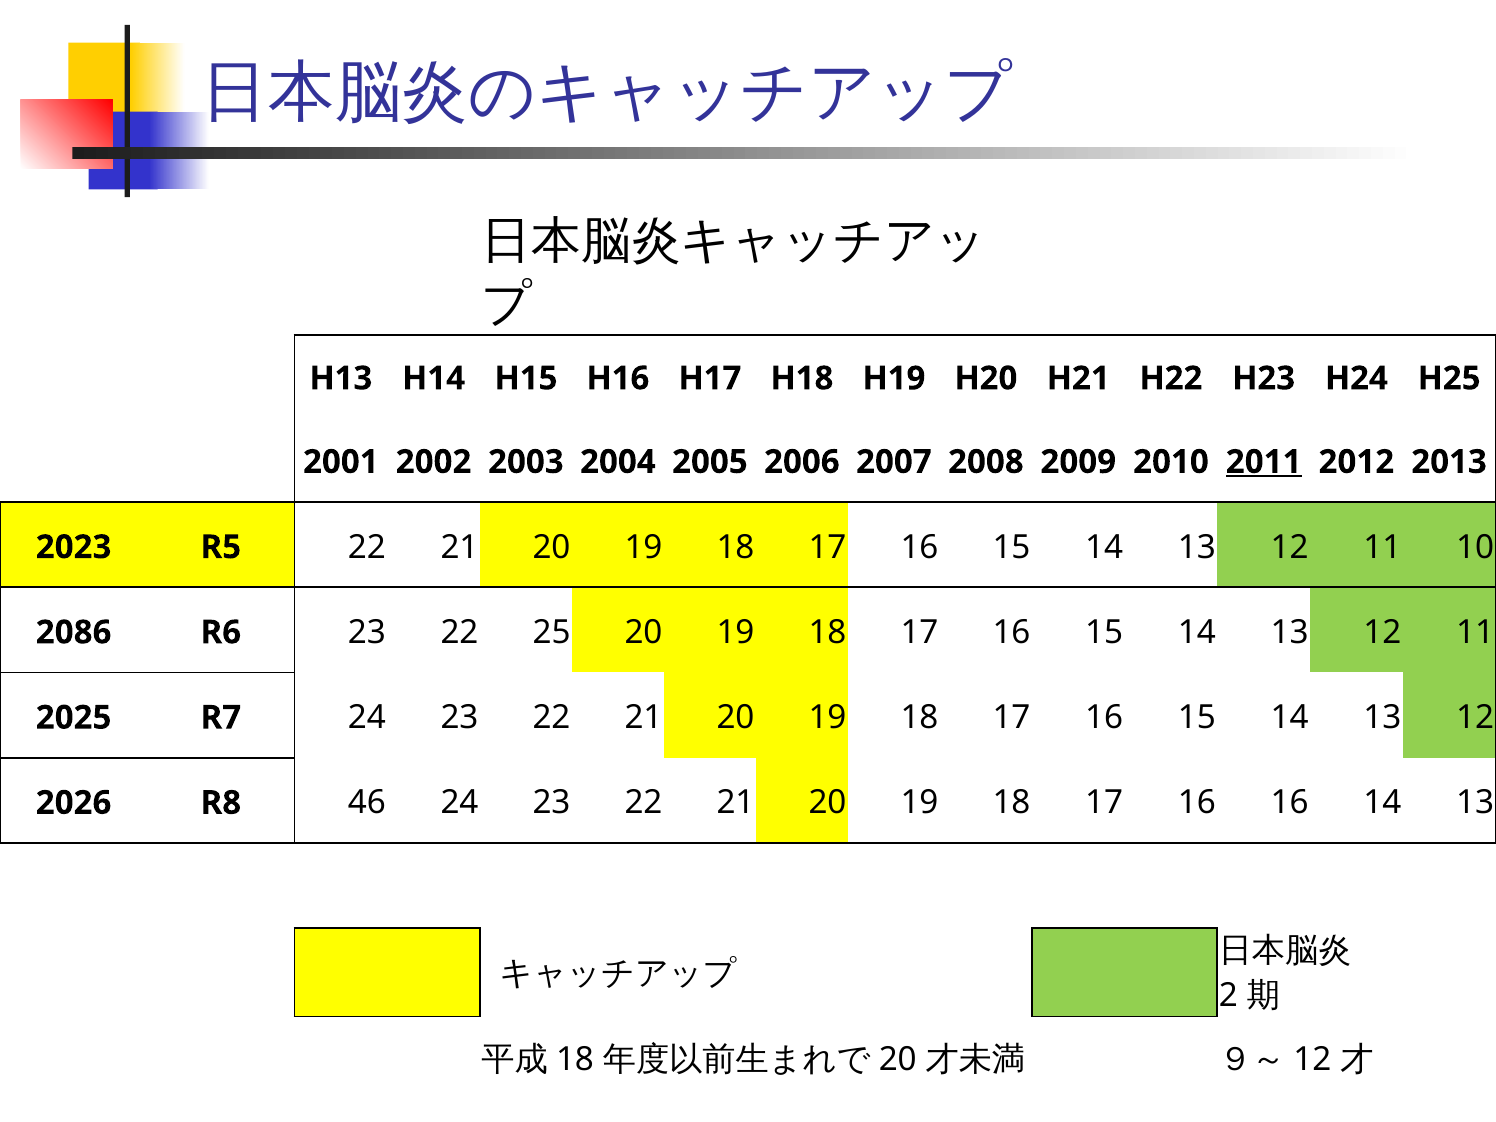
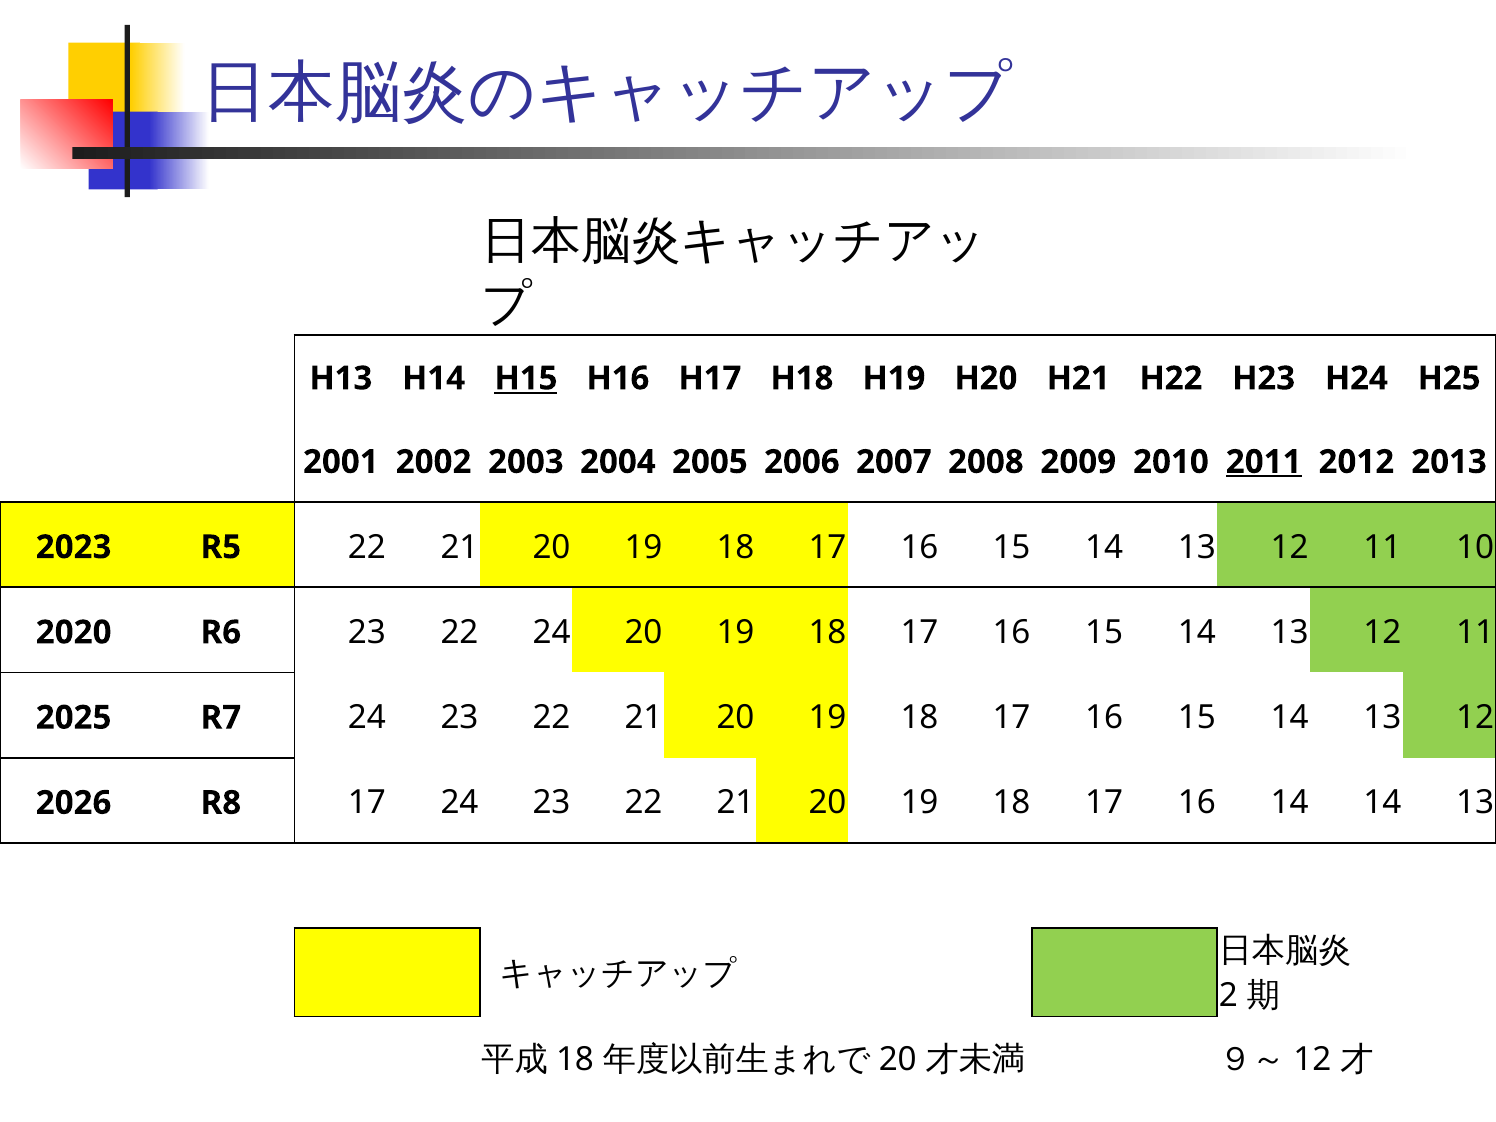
H15 underline: none -> present (526, 378)
2086: 2086 -> 2020 (74, 632)
22 25: 25 -> 24 (552, 632)
R8 46: 46 -> 17 (367, 803)
16 16: 16 -> 14 (1290, 803)
